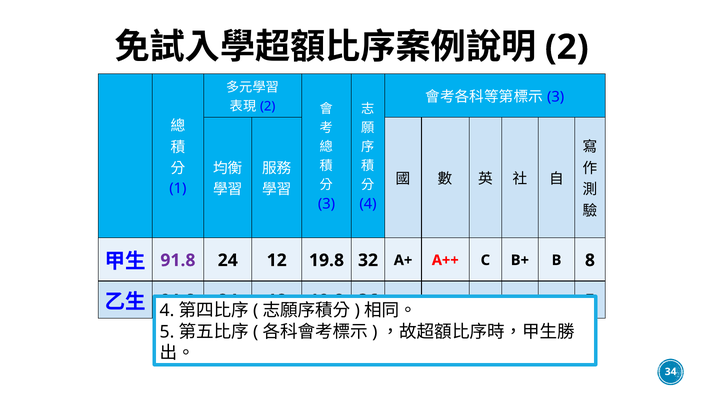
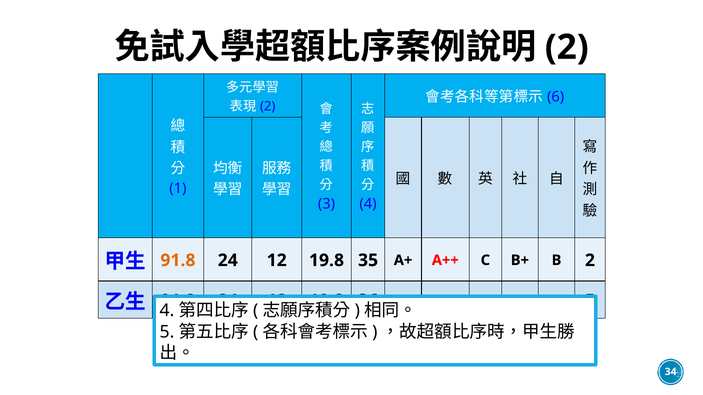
3: 3 -> 6 (556, 97)
91.8 colour: purple -> orange (178, 261)
32: 32 -> 35 (368, 261)
B 8: 8 -> 2 (590, 261)
